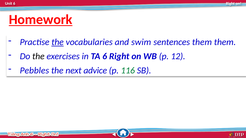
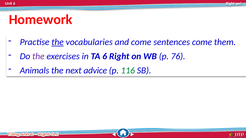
Homework underline: present -> none (41, 20)
and swim: swim -> come (141, 42)
sentences them: them -> come (202, 42)
the colour: black -> purple (38, 56)
12: 12 -> 76 (178, 56)
Pebbles: Pebbles -> Animals (35, 71)
